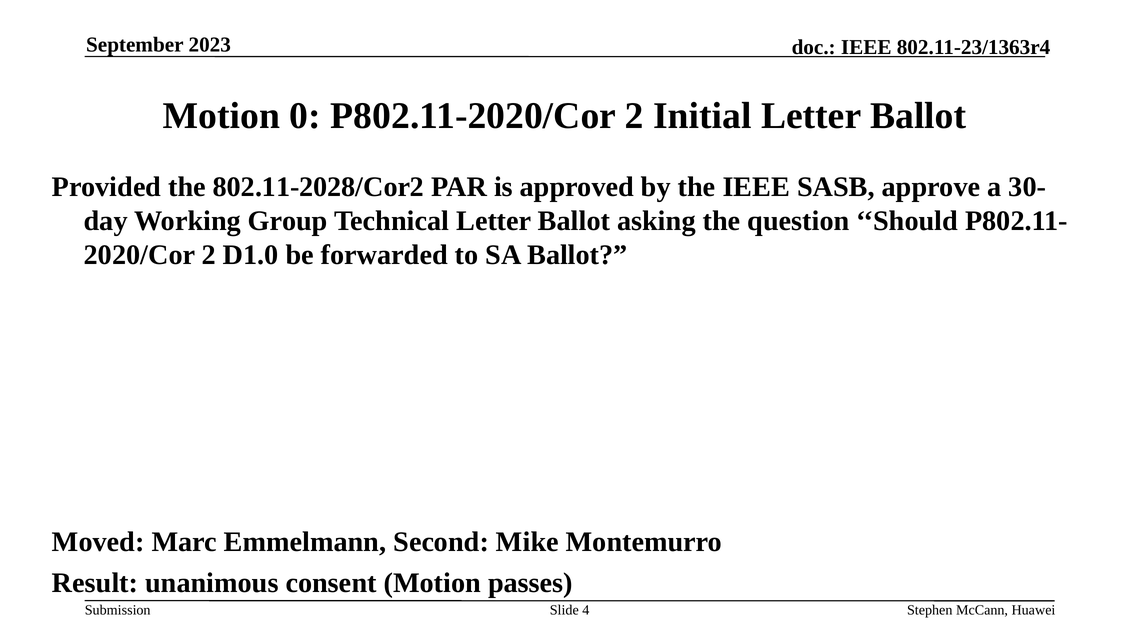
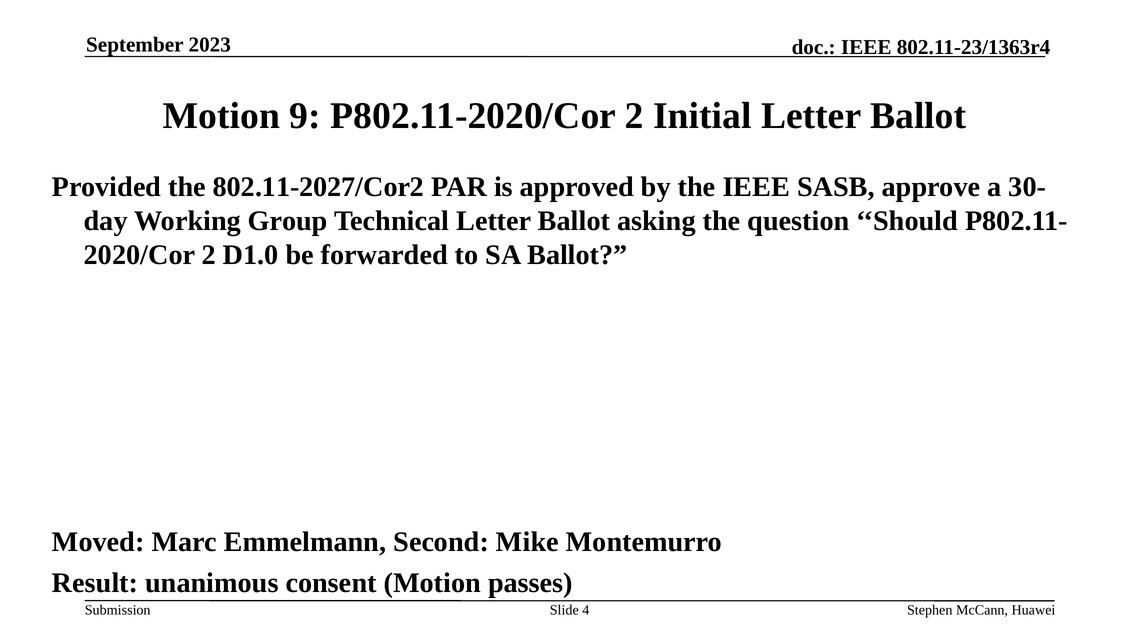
0: 0 -> 9 (305, 116)
802.11-2028/Cor2: 802.11-2028/Cor2 -> 802.11-2027/Cor2 (319, 187)
